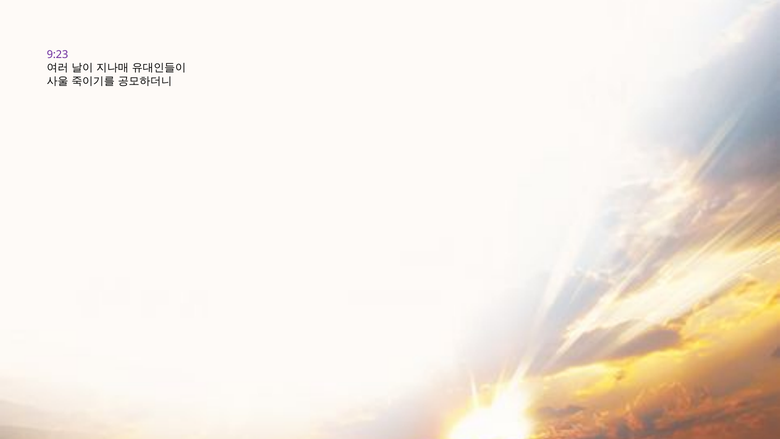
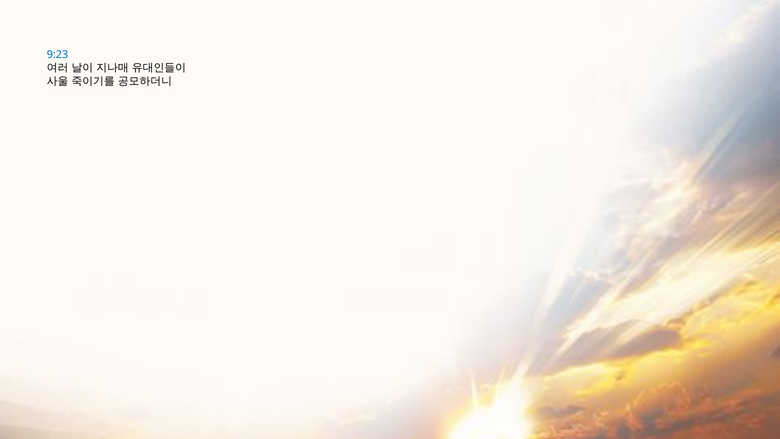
9:23 colour: purple -> blue (58, 55)
